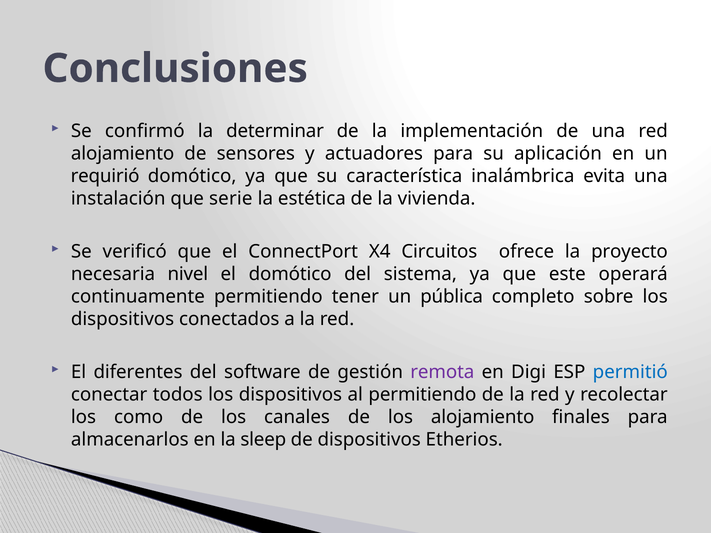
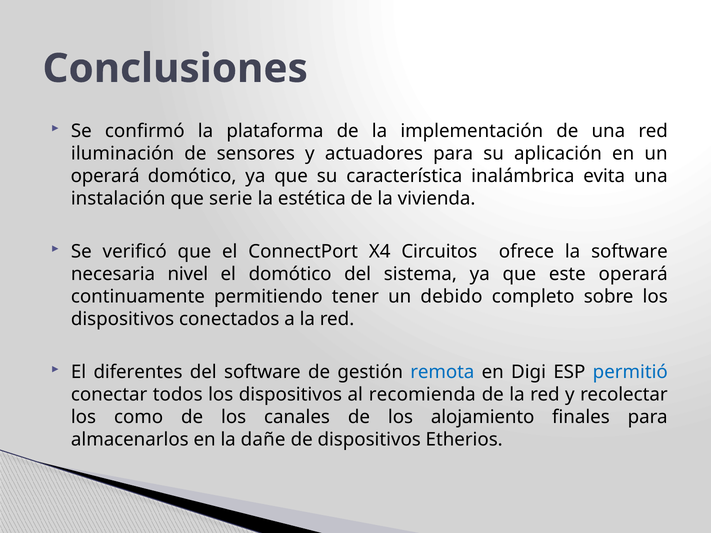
determinar: determinar -> plataforma (275, 131)
alojamiento: alojamiento -> iluminación (123, 154)
requirió: requirió -> operará (105, 176)
la proyecto: proyecto -> software (629, 252)
pública: pública -> debido (451, 297)
remota colour: purple -> blue (442, 372)
al permitiendo: permitiendo -> recomienda (422, 395)
sleep: sleep -> dañe (263, 440)
